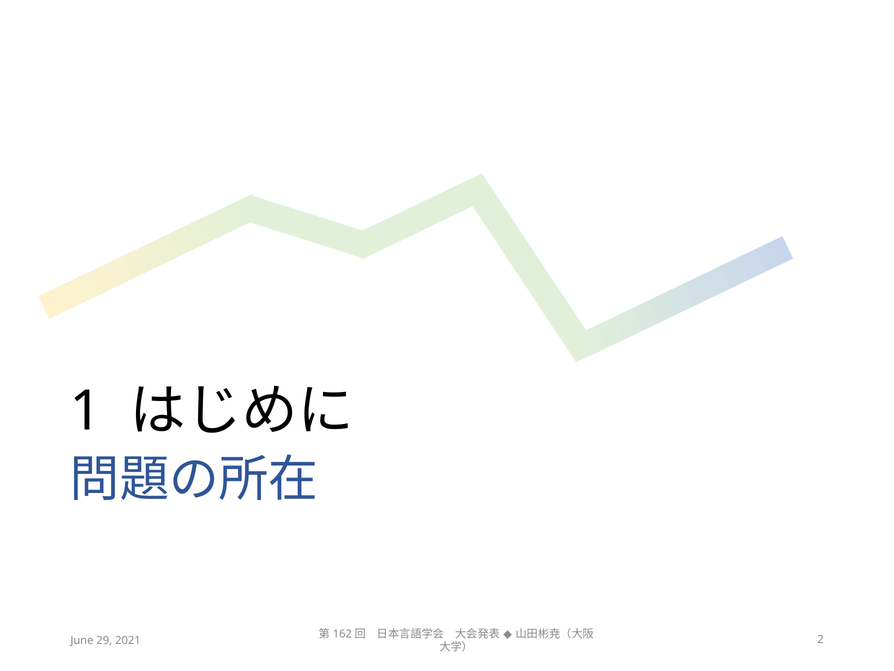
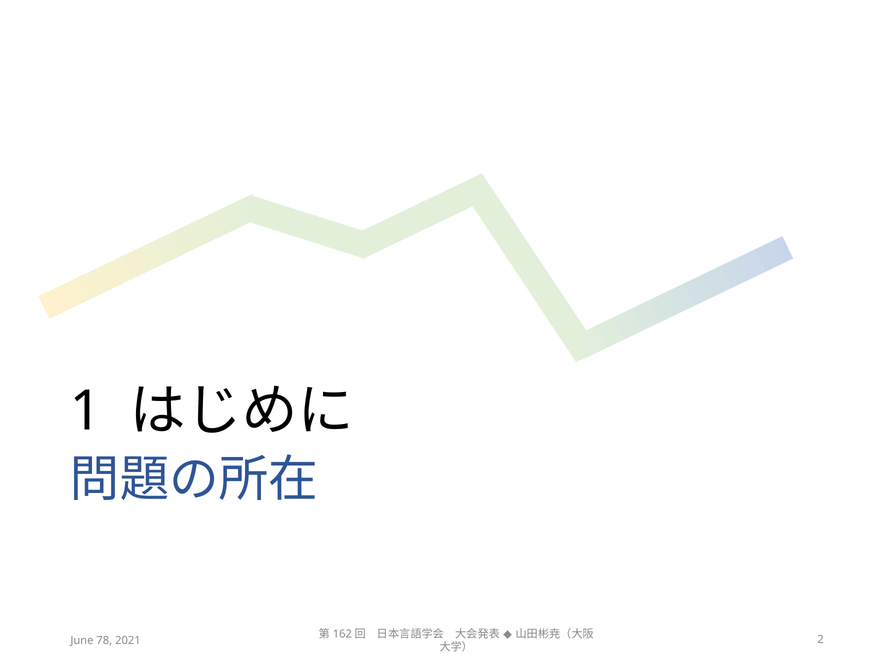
29: 29 -> 78 (104, 640)
